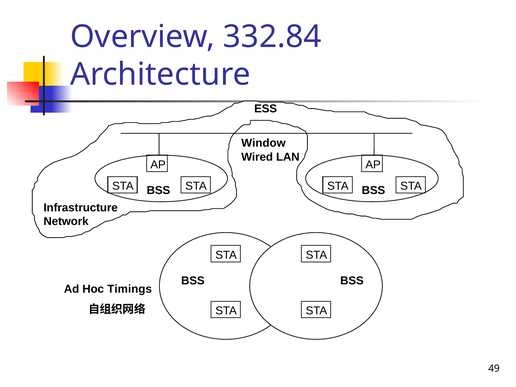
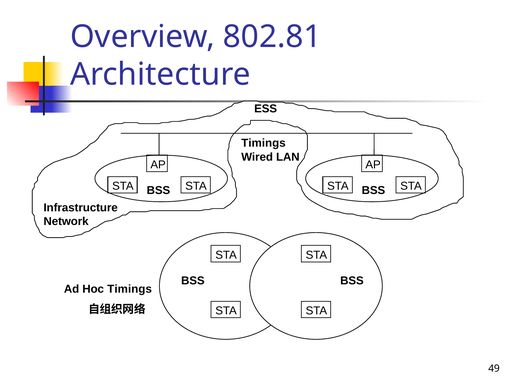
332.84: 332.84 -> 802.81 (272, 37)
Window: Window -> Timings (263, 143)
